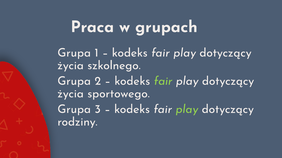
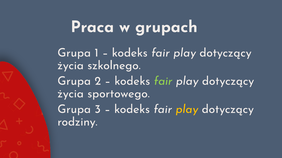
play colour: light green -> yellow (187, 109)
